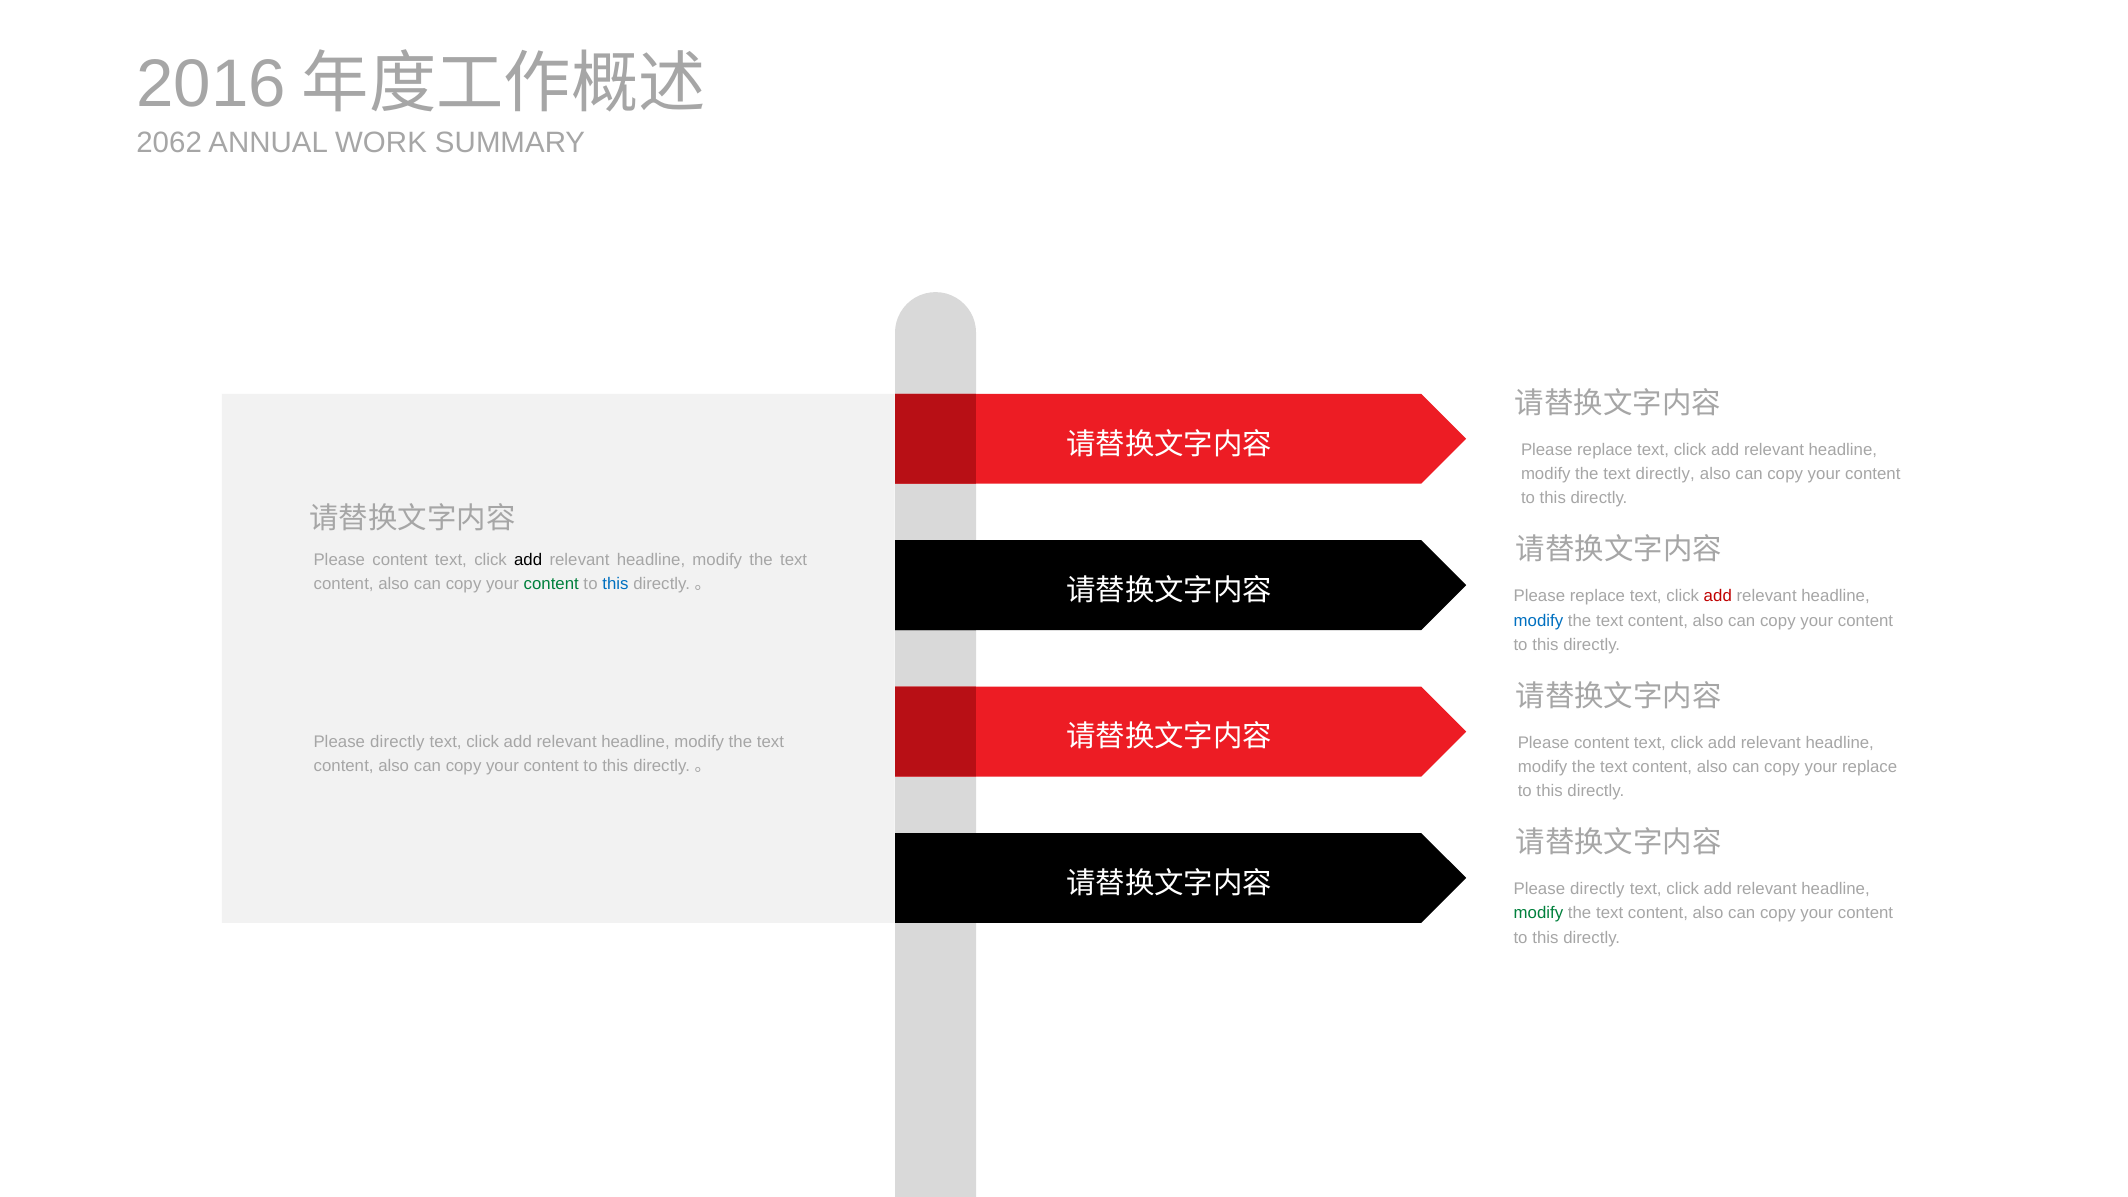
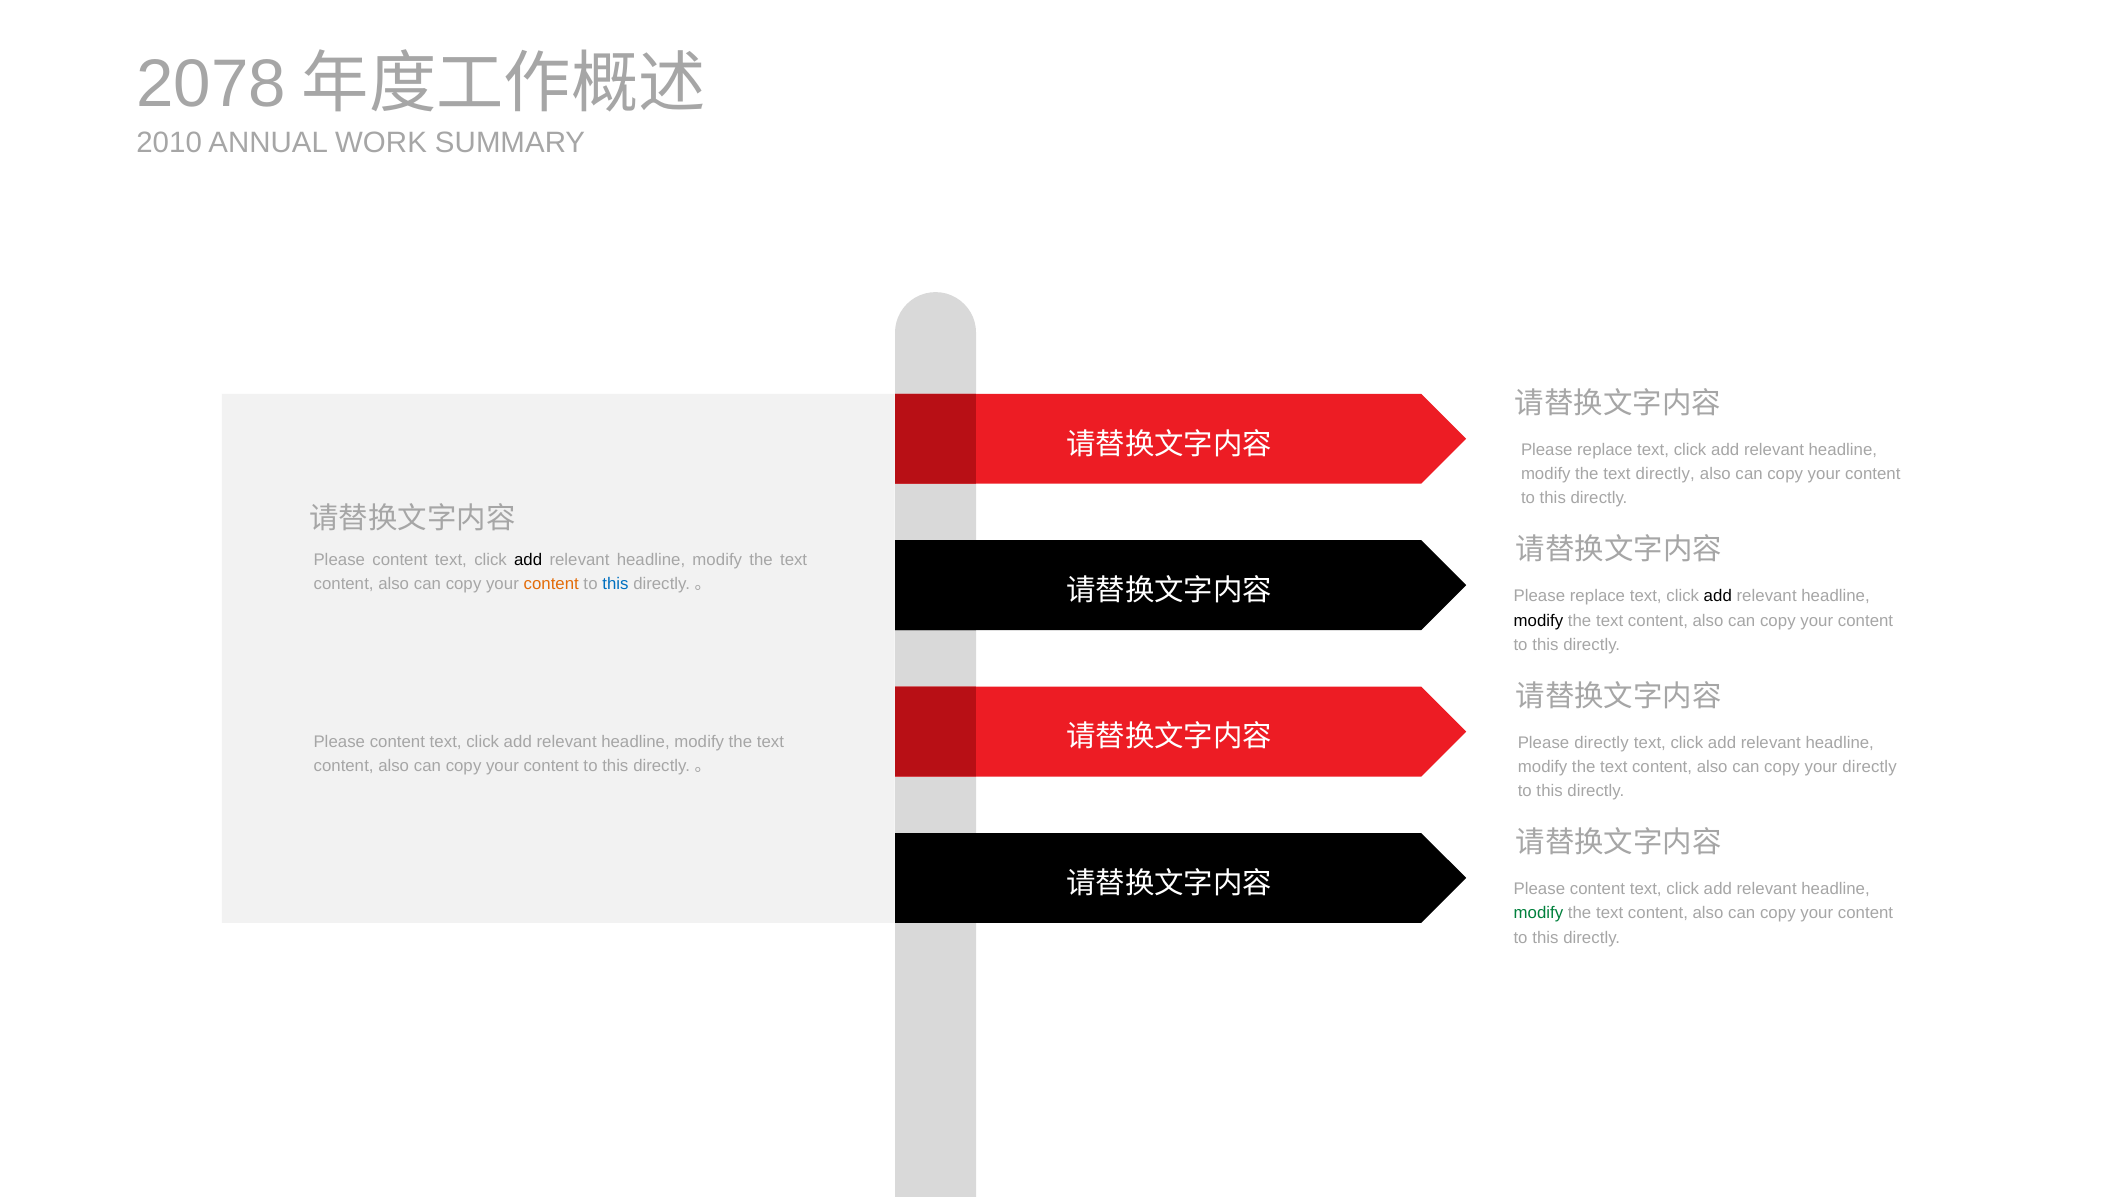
2016: 2016 -> 2078 (211, 84)
2062: 2062 -> 2010 (169, 143)
content colour: green -> orange (551, 584)
add colour: red -> black (1718, 596)
modify colour: blue -> black (1538, 621)
directly: directly -> content (397, 742)
content: content -> directly (1602, 743)
your replace: replace -> directly (1870, 767)
directly: directly -> content (1597, 889)
